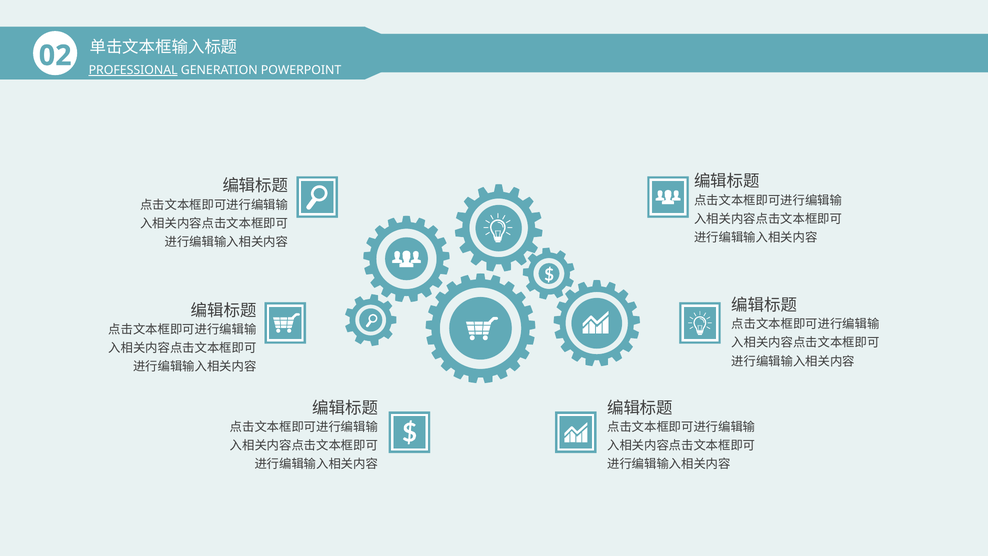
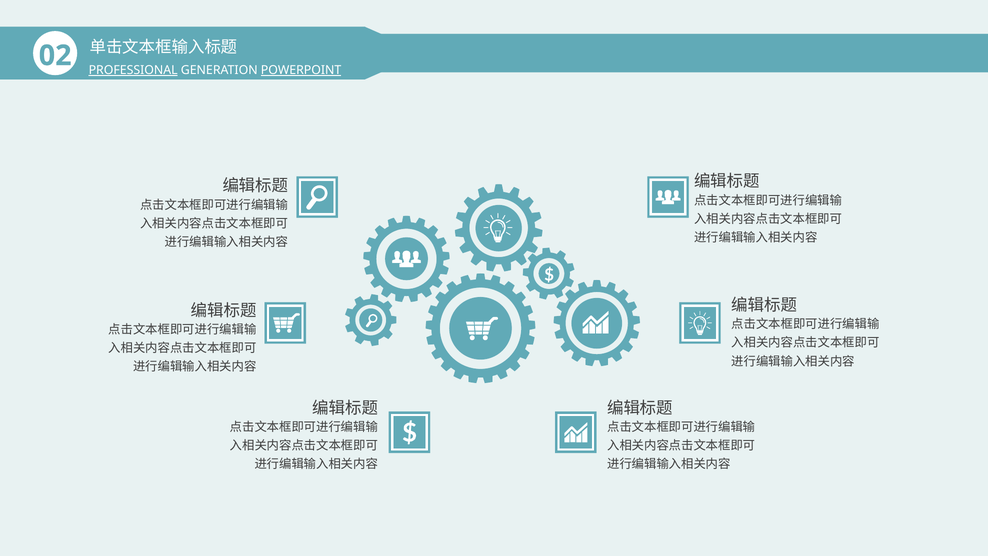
POWERPOINT underline: none -> present (301, 70)
